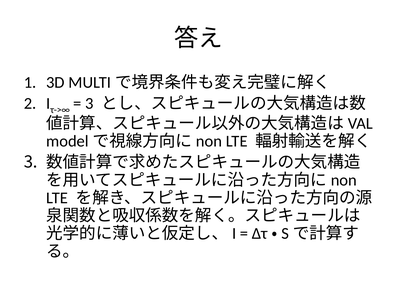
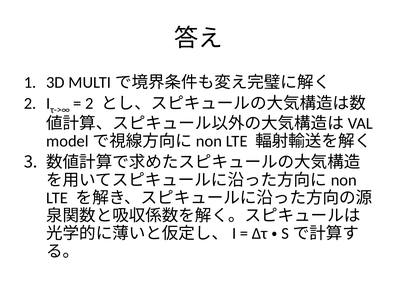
3: 3 -> 2 (89, 104)
